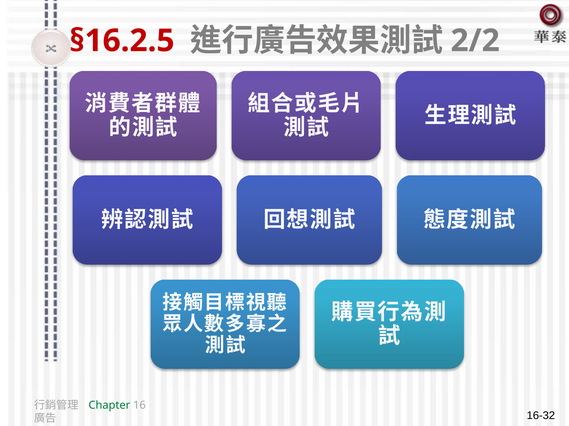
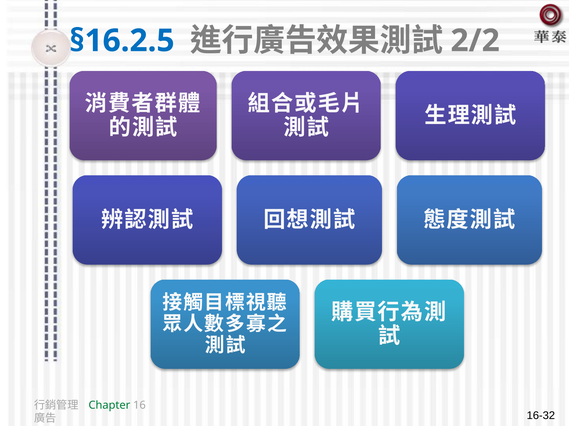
§16.2.5 colour: red -> blue (122, 41)
